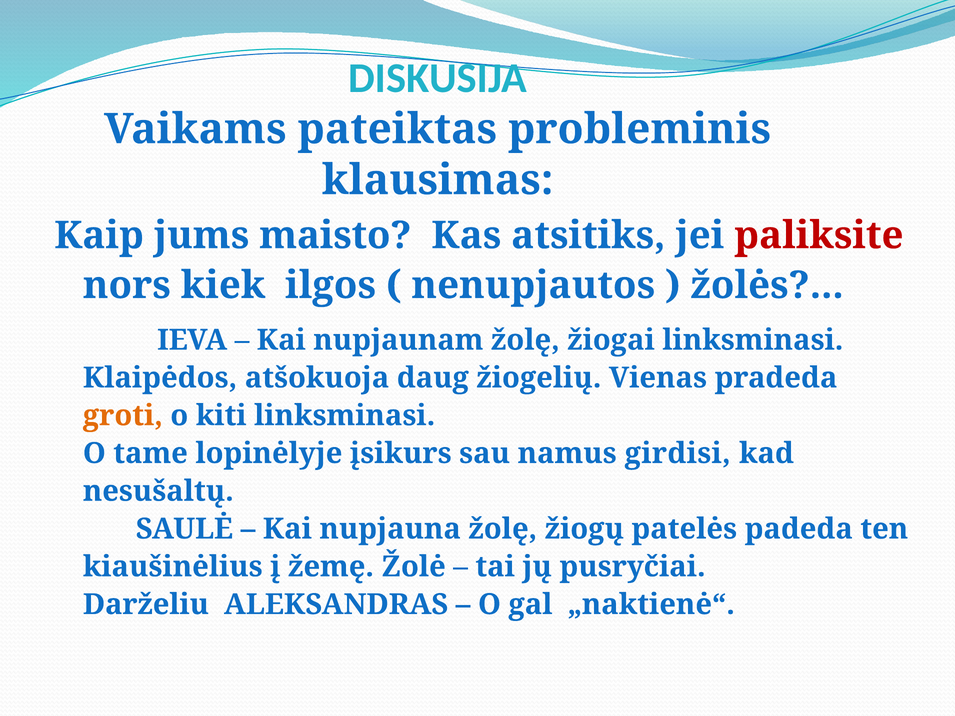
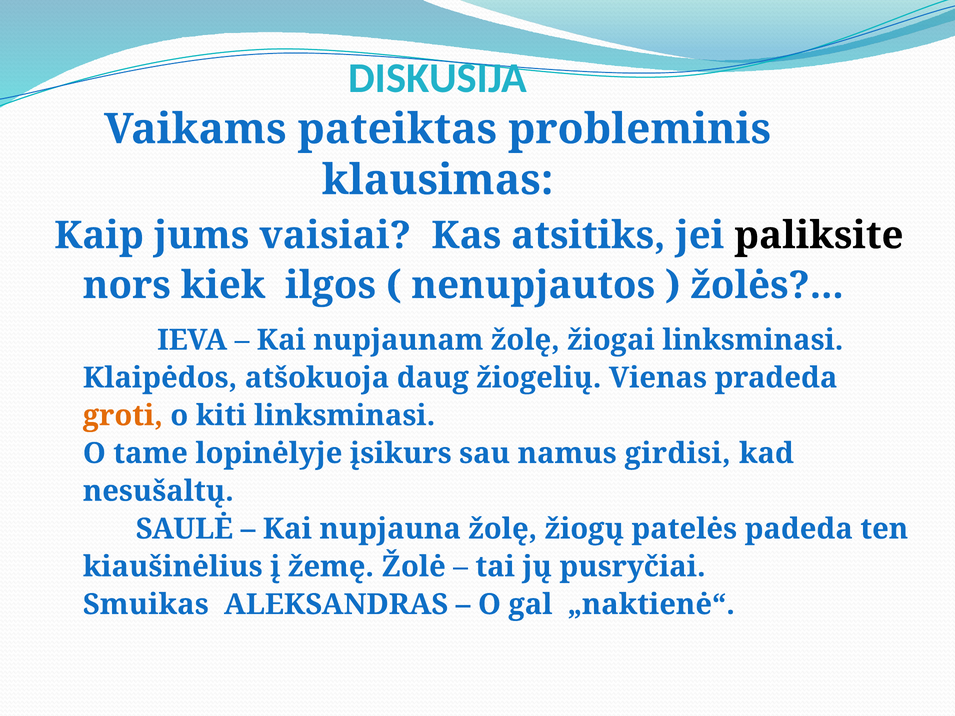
maisto: maisto -> vaisiai (335, 236)
paliksite colour: red -> black (819, 236)
Darželiu: Darželiu -> Smuikas (146, 605)
